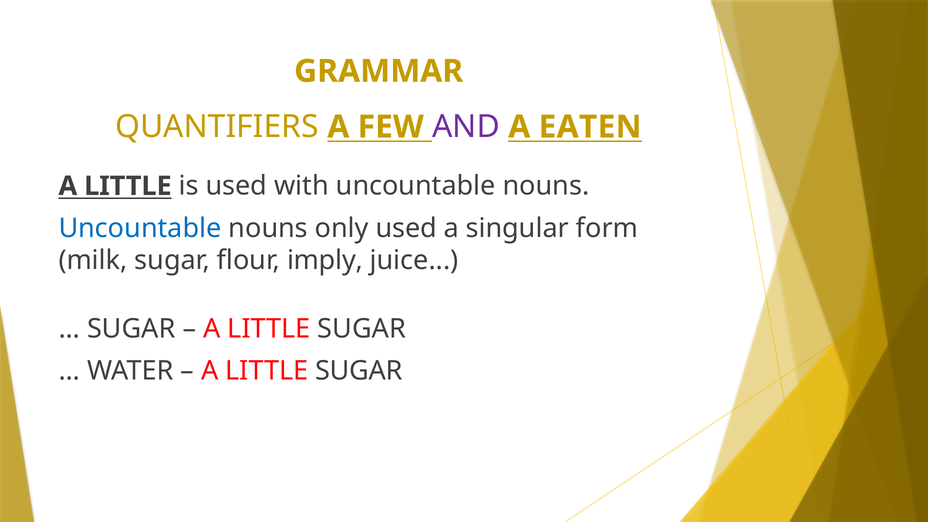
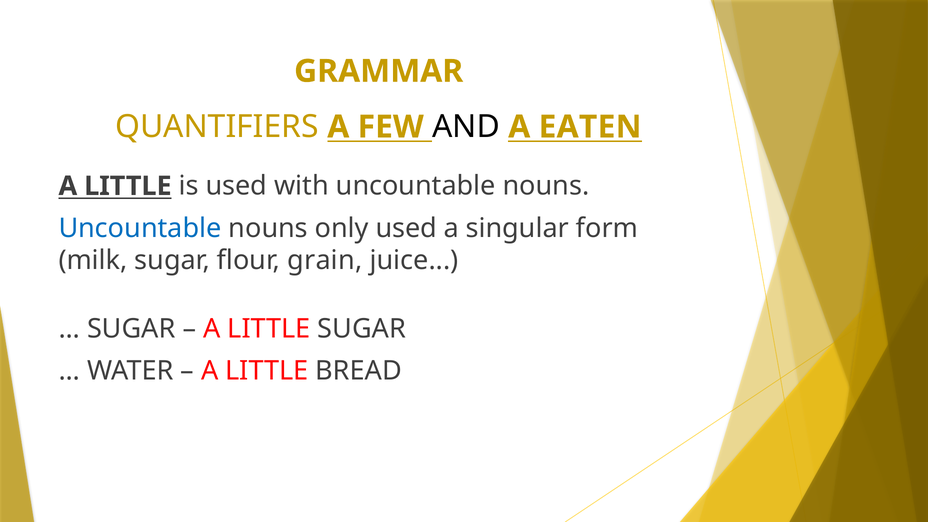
AND colour: purple -> black (466, 127)
imply: imply -> grain (325, 261)
SUGAR: SUGAR -> BREAD (359, 371)
